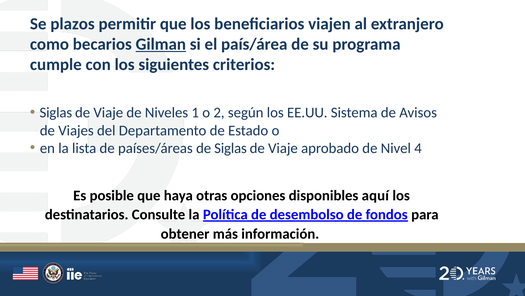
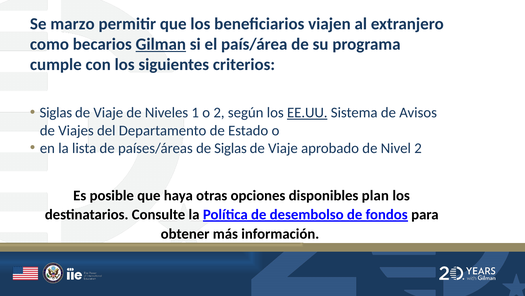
plazos: plazos -> marzo (72, 24)
EE.UU underline: none -> present (307, 112)
Nivel 4: 4 -> 2 (418, 148)
aquí: aquí -> plan (375, 195)
